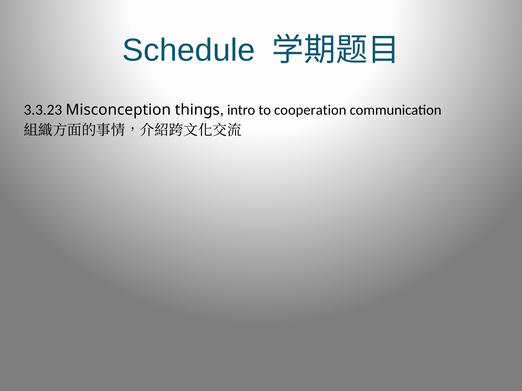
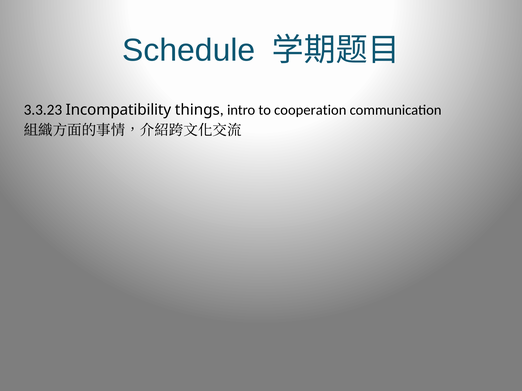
Misconception: Misconception -> Incompatibility (118, 110)
